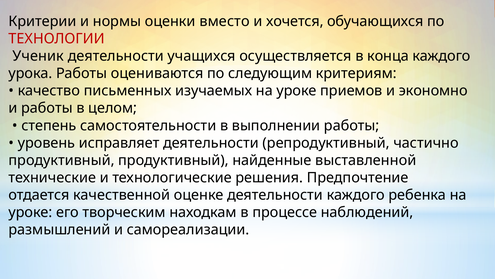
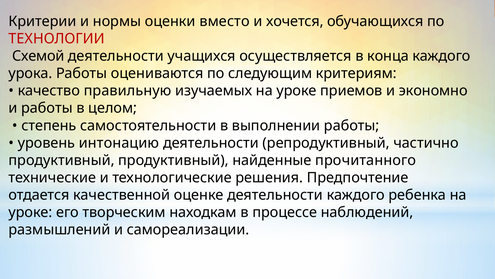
Ученик: Ученик -> Схемой (38, 56)
письменных: письменных -> правильную (128, 91)
исправляет: исправляет -> интонацию (119, 143)
выставленной: выставленной -> прочитанного (366, 160)
